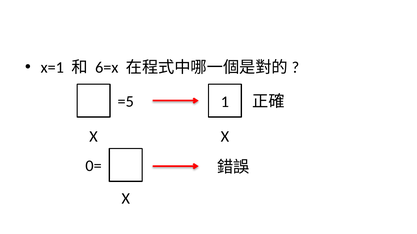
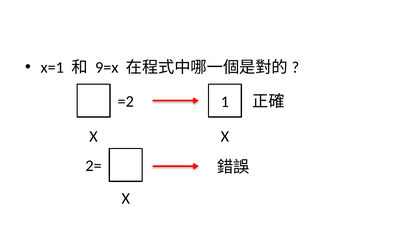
6=x: 6=x -> 9=x (107, 68)
=5: =5 -> =2 (126, 102)
0=: 0= -> 2= (94, 166)
